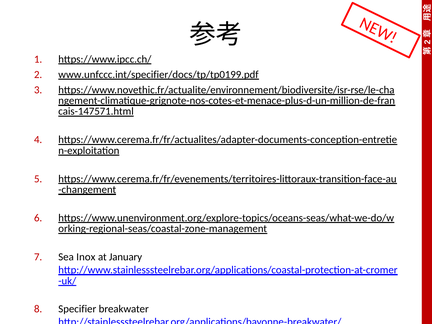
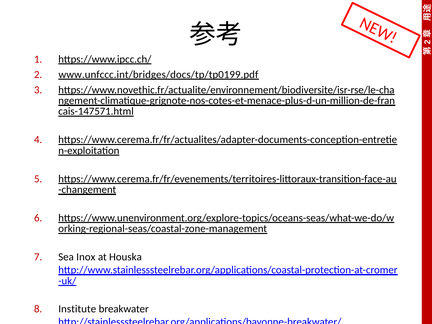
www.unfccc.int/specifier/docs/tp/tp0199.pdf: www.unfccc.int/specifier/docs/tp/tp0199.pdf -> www.unfccc.int/bridges/docs/tp/tp0199.pdf (158, 74)
January: January -> Houska (125, 257)
Specifier: Specifier -> Institute (77, 309)
